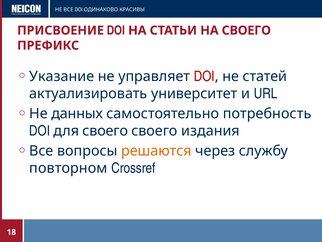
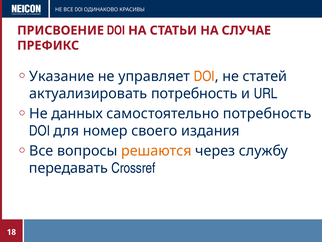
НА СВОЕГО: СВОЕГО -> СЛУЧАЕ (246, 30)
DOI colour: red -> orange (204, 76)
актуализировать университет: университет -> потребность (194, 93)
для своего: своего -> номер (105, 131)
повторном: повторном -> передавать (68, 168)
